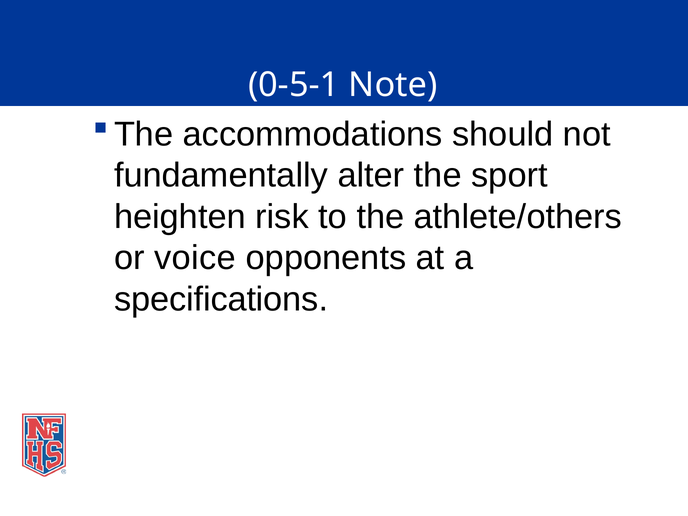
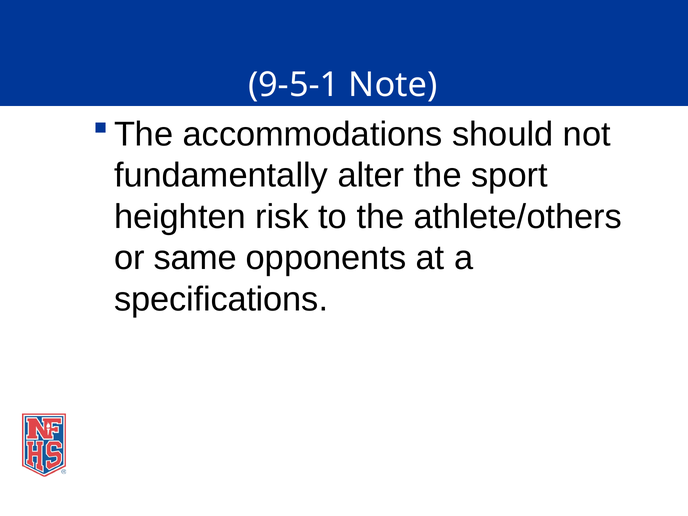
0-5-1: 0-5-1 -> 9-5-1 (294, 85)
voice: voice -> same (195, 258)
